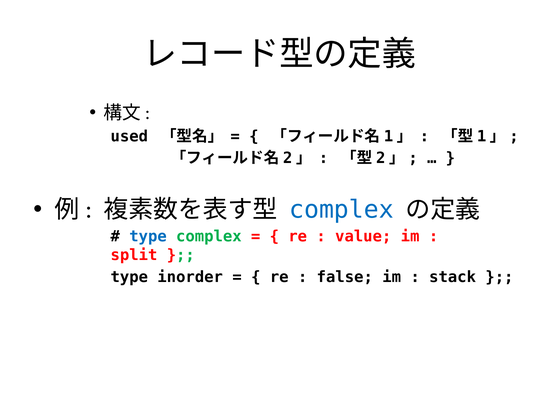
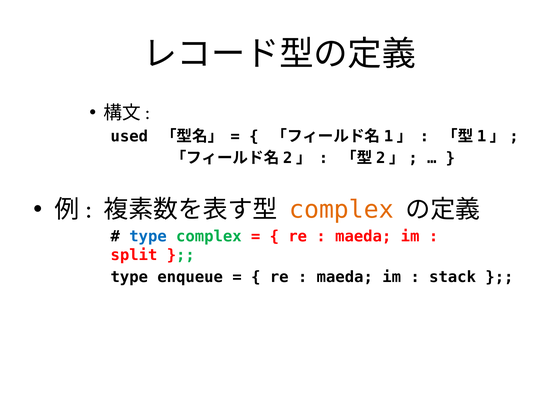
complex colour: blue -> orange (341, 210)
value: value -> maeda (363, 237)
inorder: inorder -> enqueue (190, 277)
false: false -> maeda (345, 277)
